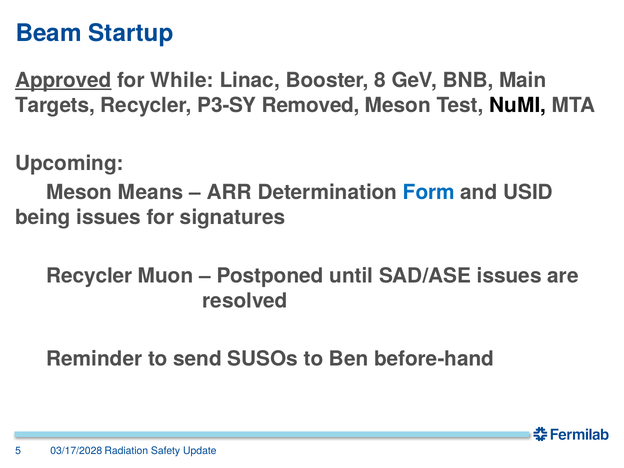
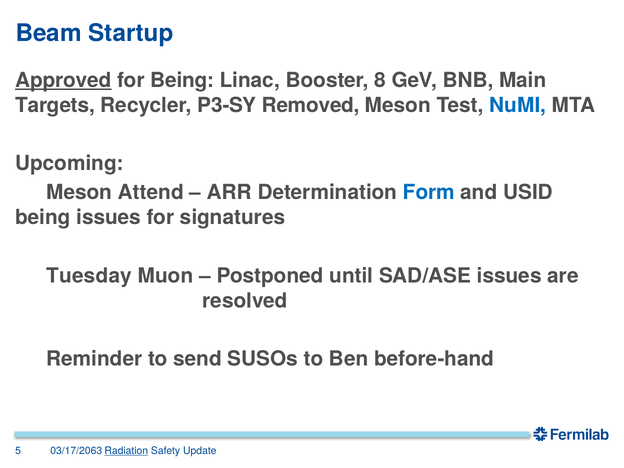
for While: While -> Being (182, 80)
NuMI colour: black -> blue (518, 105)
Means: Means -> Attend (151, 193)
Recycler: Recycler -> Tuesday (89, 276)
03/17/2028: 03/17/2028 -> 03/17/2063 (76, 451)
Radiation underline: none -> present (126, 451)
